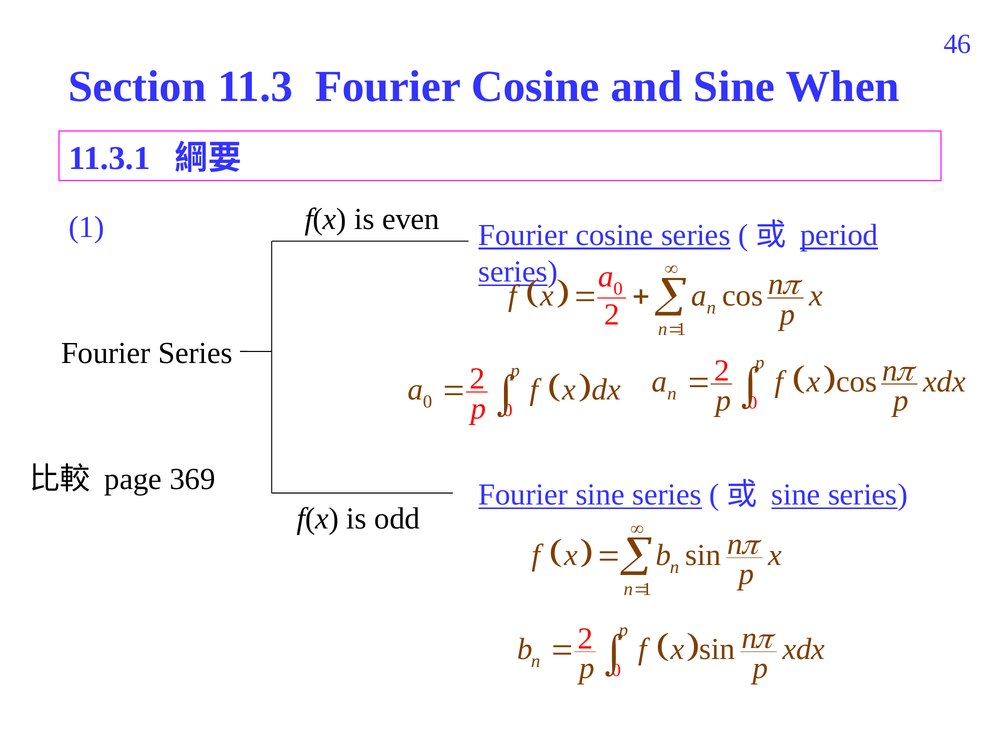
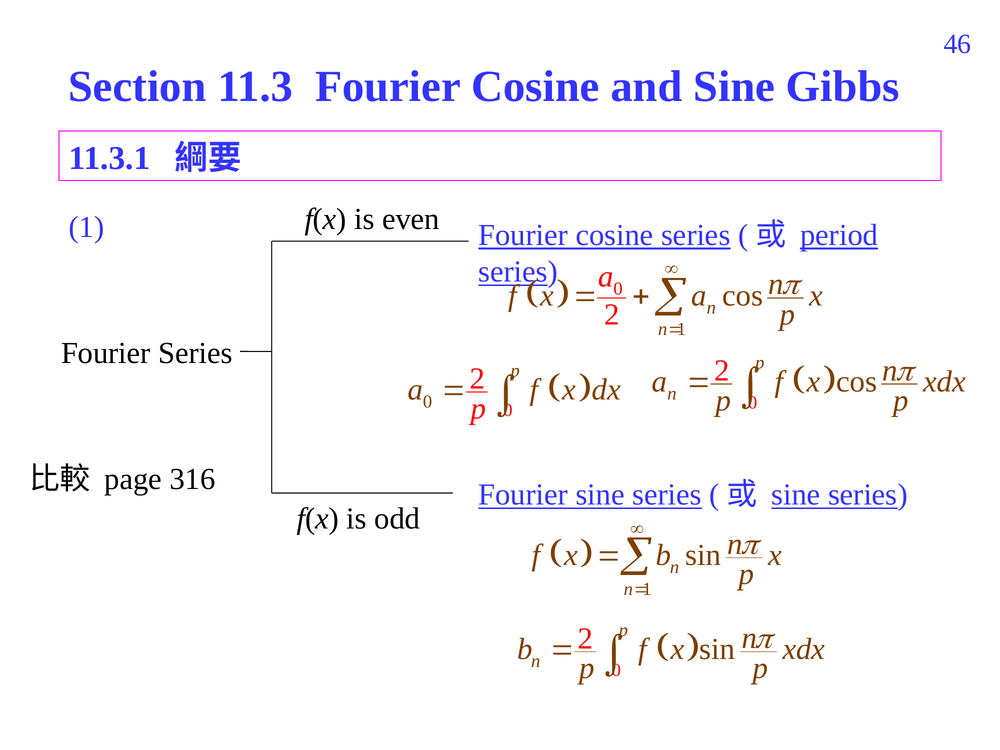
When: When -> Gibbs (843, 87)
369: 369 -> 316 (192, 479)
